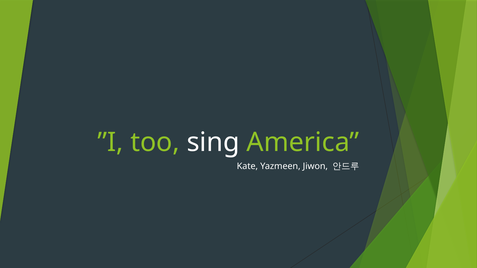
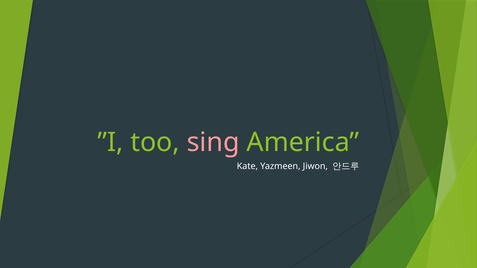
sing colour: white -> pink (213, 142)
